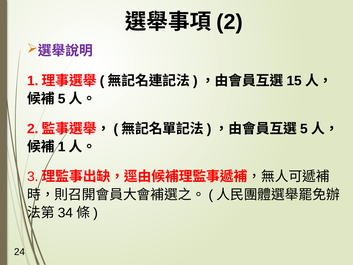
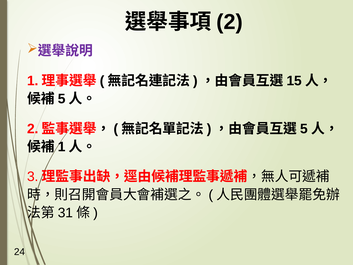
34: 34 -> 31 (65, 213)
